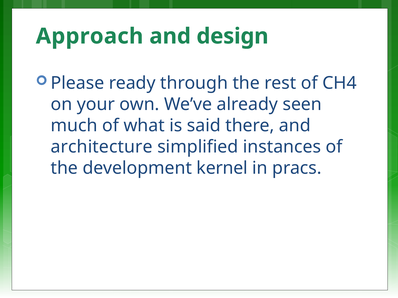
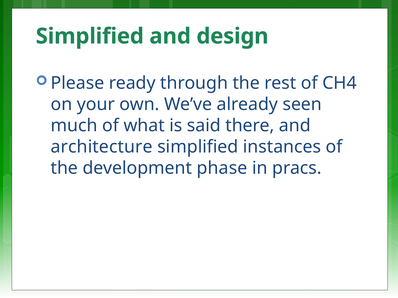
Approach: Approach -> Simplified (90, 36)
kernel: kernel -> phase (222, 168)
